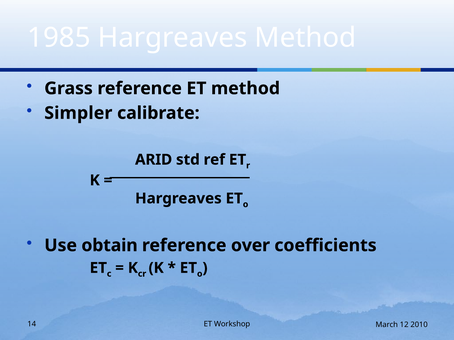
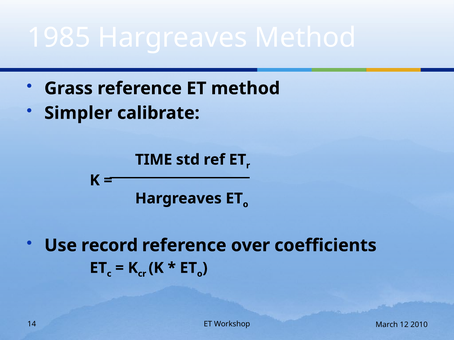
ARID: ARID -> TIME (154, 160)
obtain: obtain -> record (110, 246)
